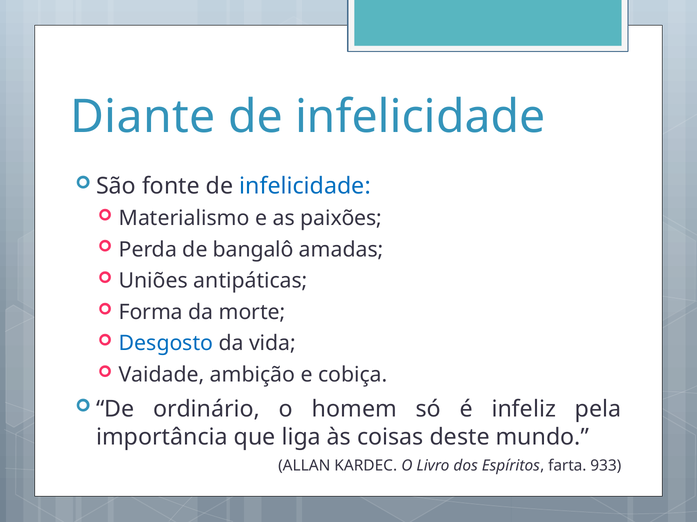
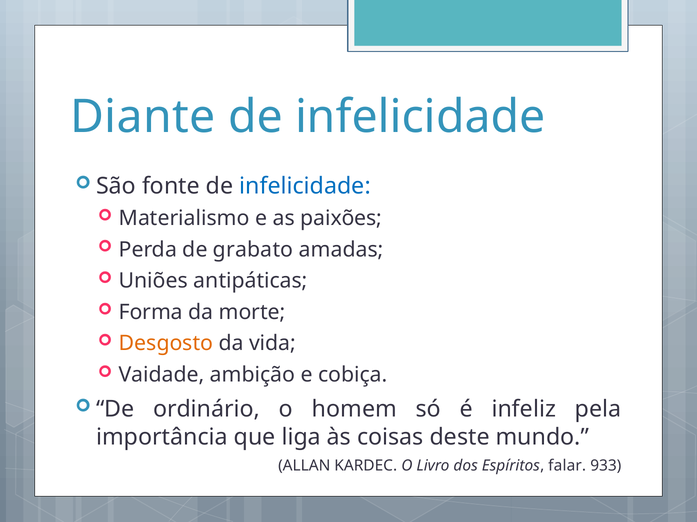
bangalô: bangalô -> grabato (253, 250)
Desgosto colour: blue -> orange (166, 344)
farta: farta -> falar (567, 466)
